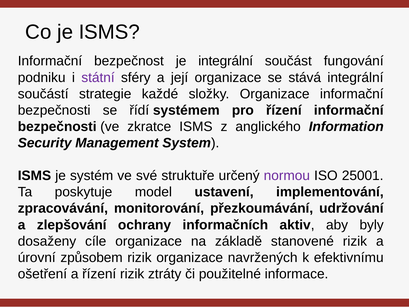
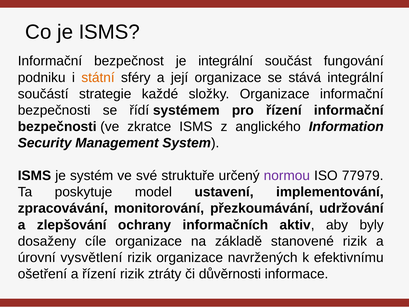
státní colour: purple -> orange (98, 77)
25001: 25001 -> 77979 (363, 176)
způsobem: způsobem -> vysvětlení (91, 257)
použitelné: použitelné -> důvěrnosti (230, 274)
